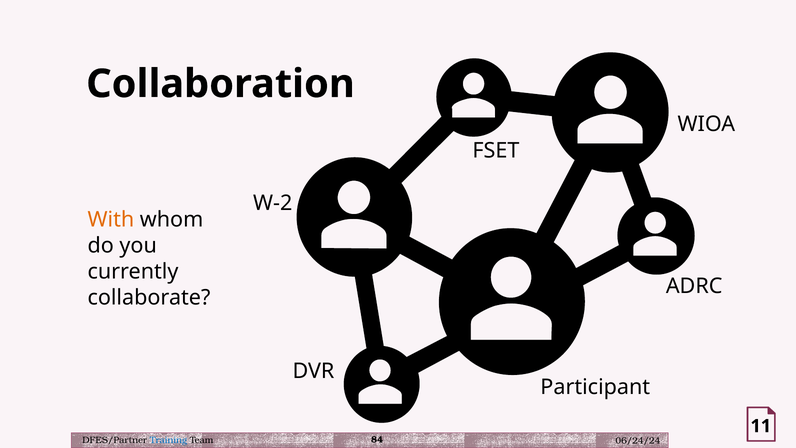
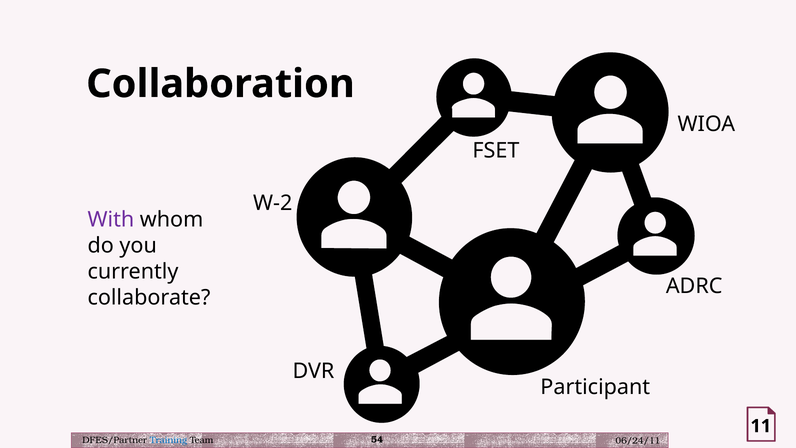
With colour: orange -> purple (111, 220)
84: 84 -> 54 (377, 439)
06/24/24: 06/24/24 -> 06/24/11 (638, 441)
